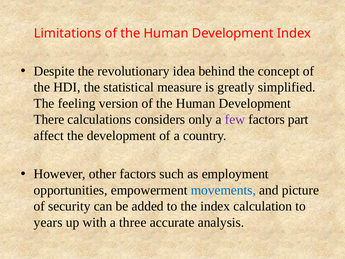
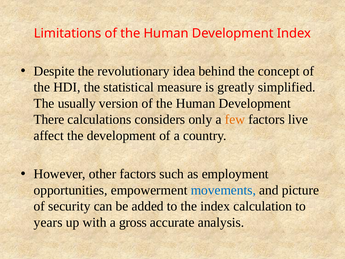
feeling: feeling -> usually (77, 103)
few colour: purple -> orange (235, 119)
part: part -> live (298, 119)
three: three -> gross (133, 222)
